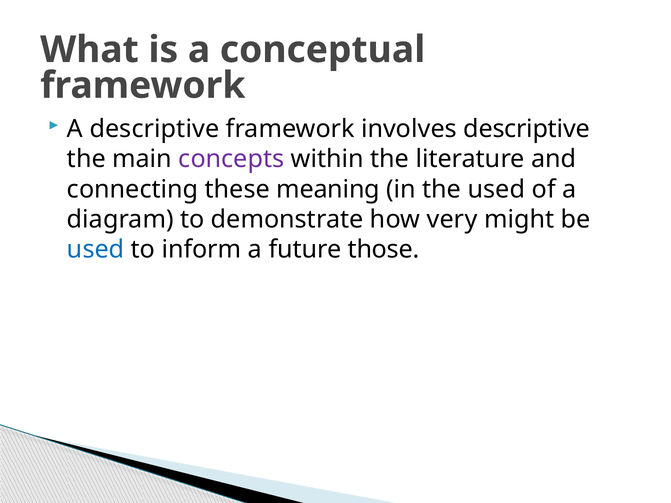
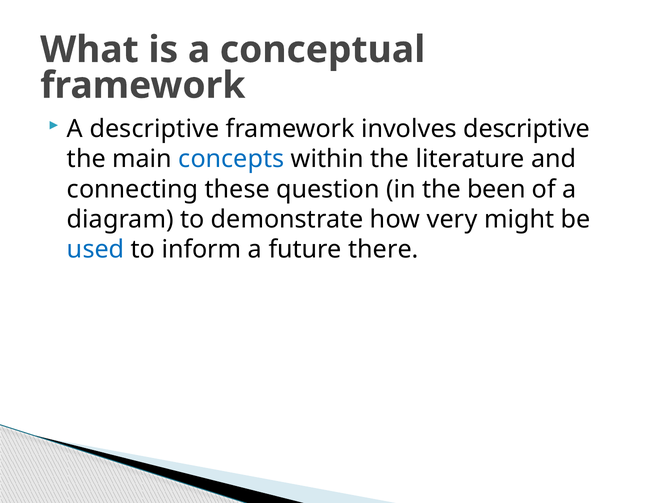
concepts colour: purple -> blue (231, 159)
meaning: meaning -> question (328, 189)
the used: used -> been (497, 189)
those: those -> there (383, 250)
